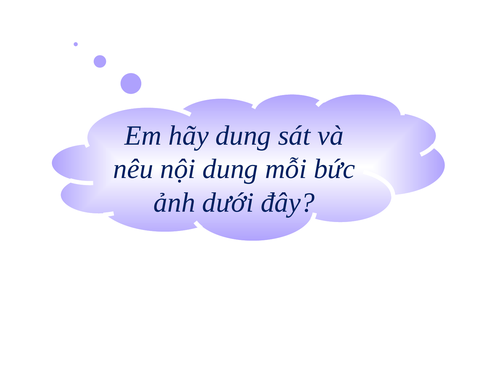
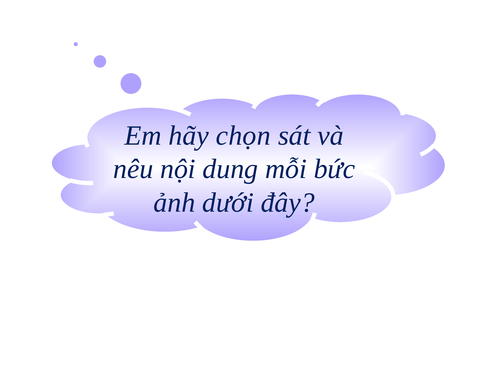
hãy dung: dung -> chọn (243, 136)
